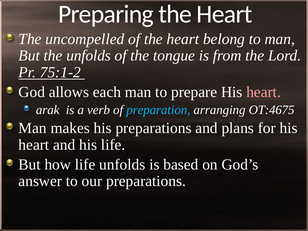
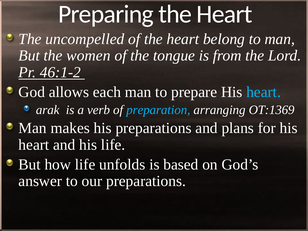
the unfolds: unfolds -> women (89, 56)
75:1-2: 75:1-2 -> 46:1-2 (60, 72)
heart colour: pink -> light blue (264, 92)
OT:4675: OT:4675 -> OT:1369 (272, 110)
